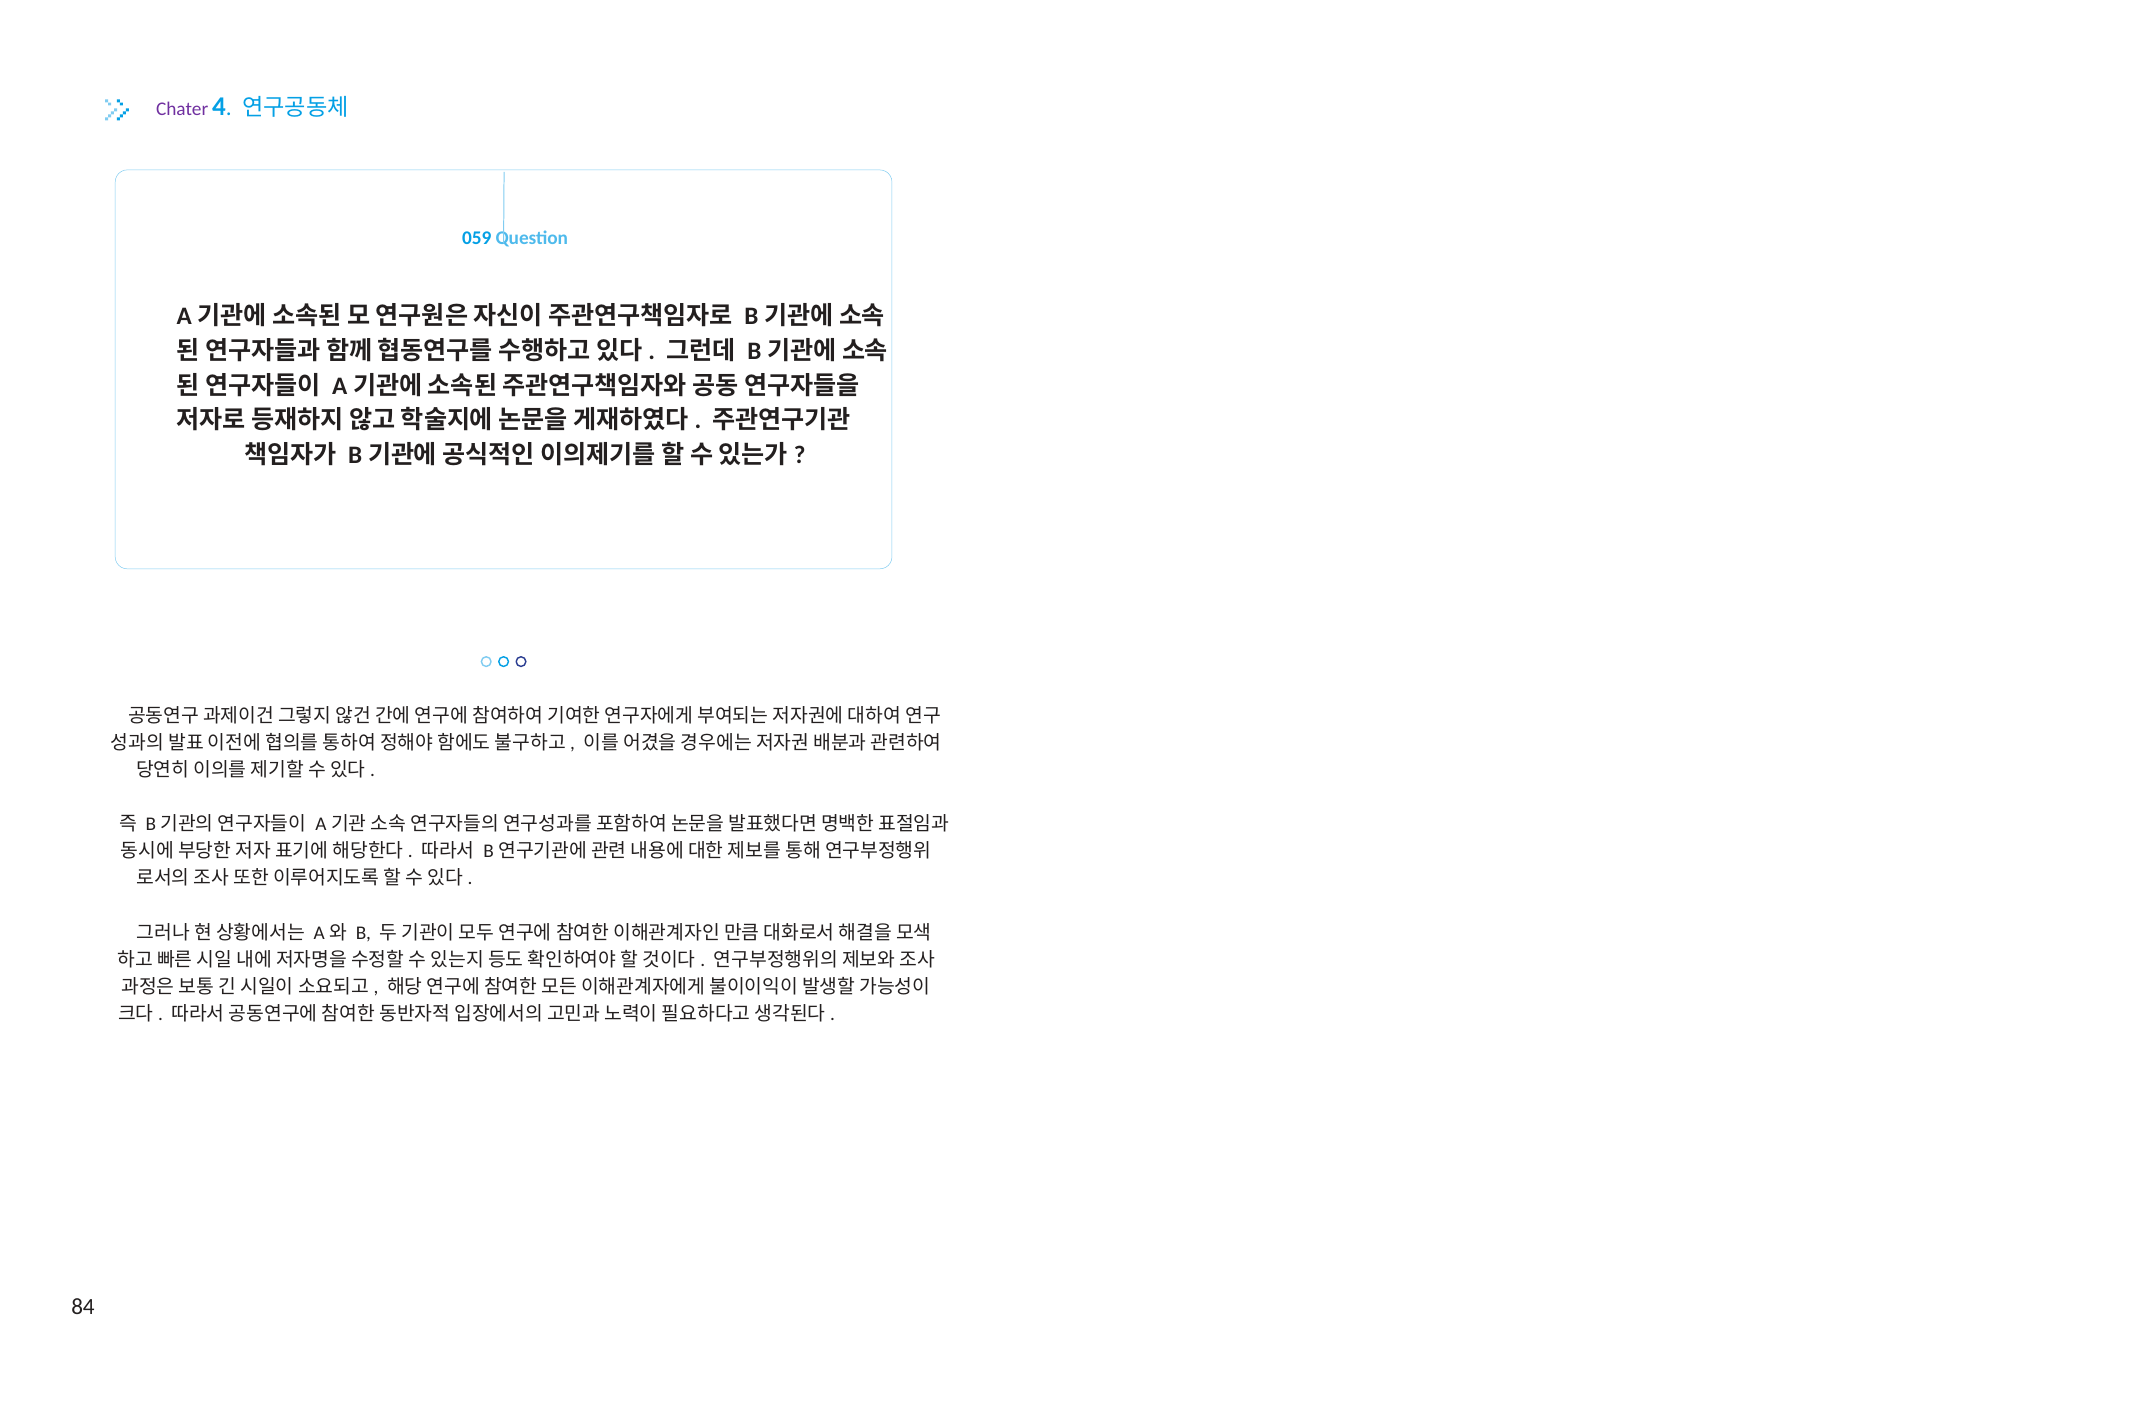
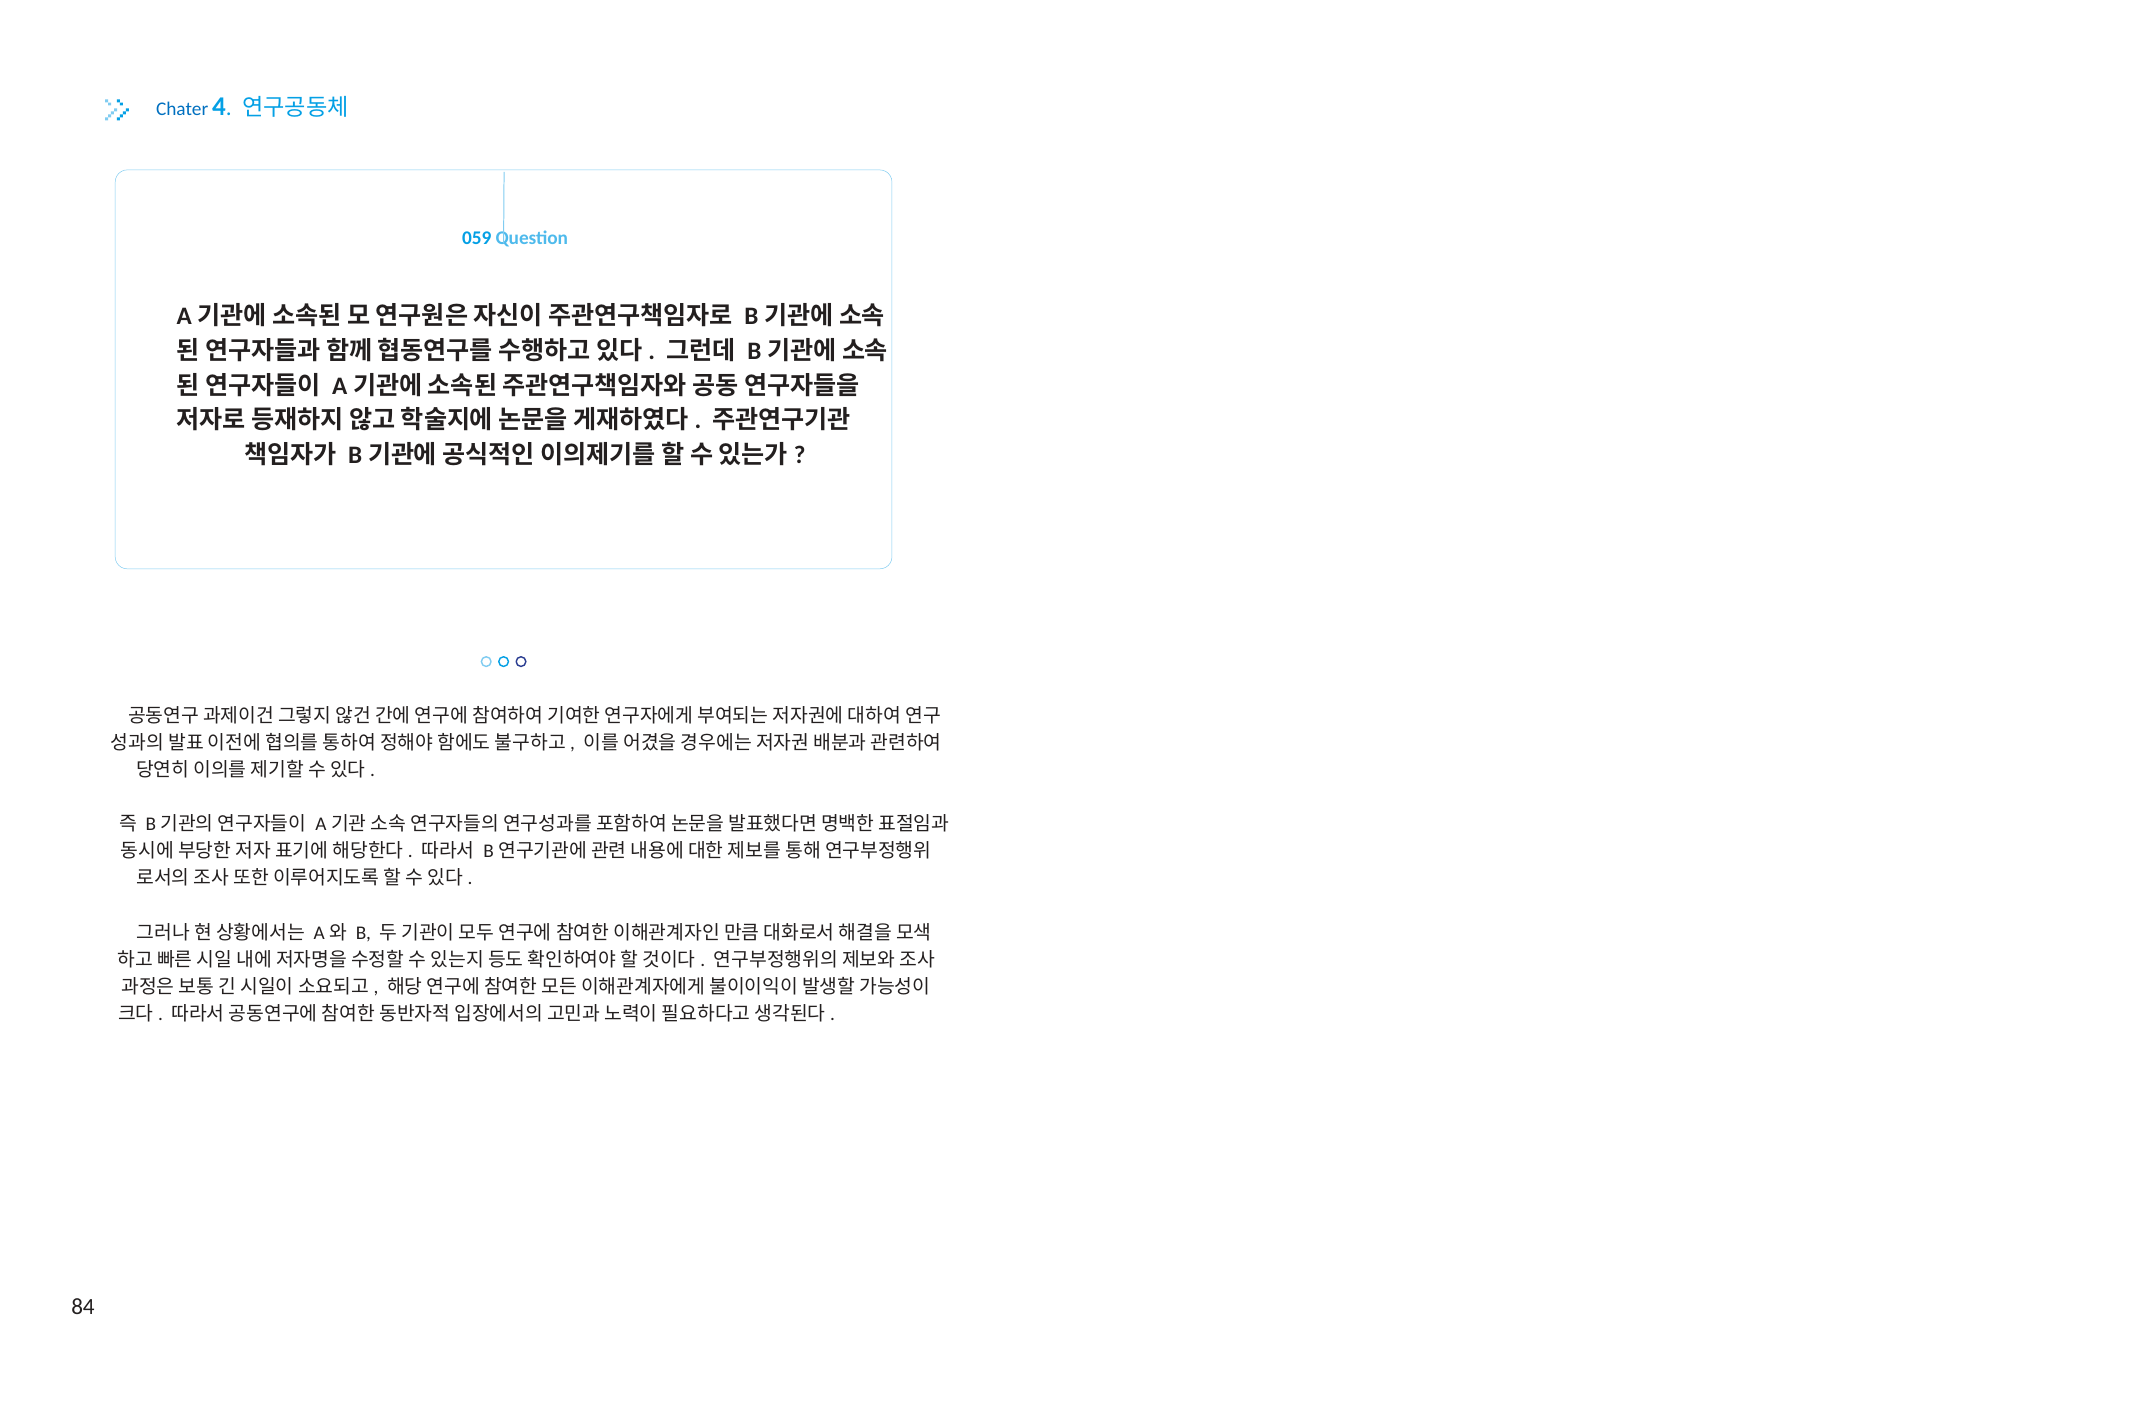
Chater colour: purple -> blue (182, 109)
